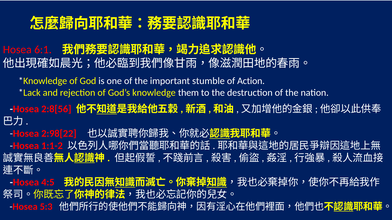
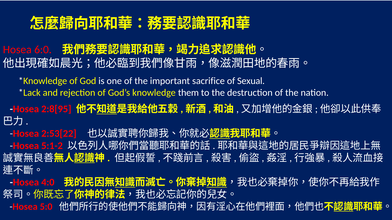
6:1: 6:1 -> 6:0 (43, 50)
stumble: stumble -> sacrifice (208, 81)
Action: Action -> Sexual (251, 81)
2:8[56: 2:8[56 -> 2:8[95 (56, 109)
2:98[22: 2:98[22 -> 2:53[22 (59, 134)
1:1-2: 1:1-2 -> 5:1-2 (52, 146)
4:5: 4:5 -> 4:0 (48, 183)
5:3: 5:3 -> 5:0 (46, 207)
